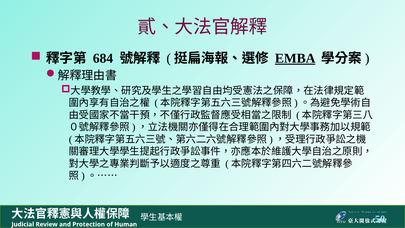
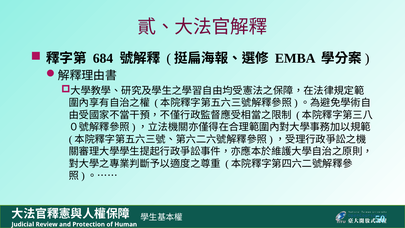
EMBA underline: present -> none (295, 58)
